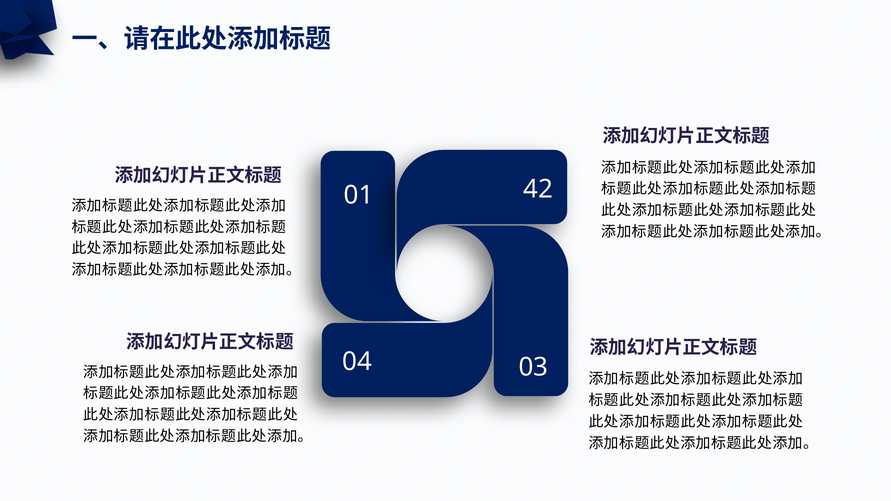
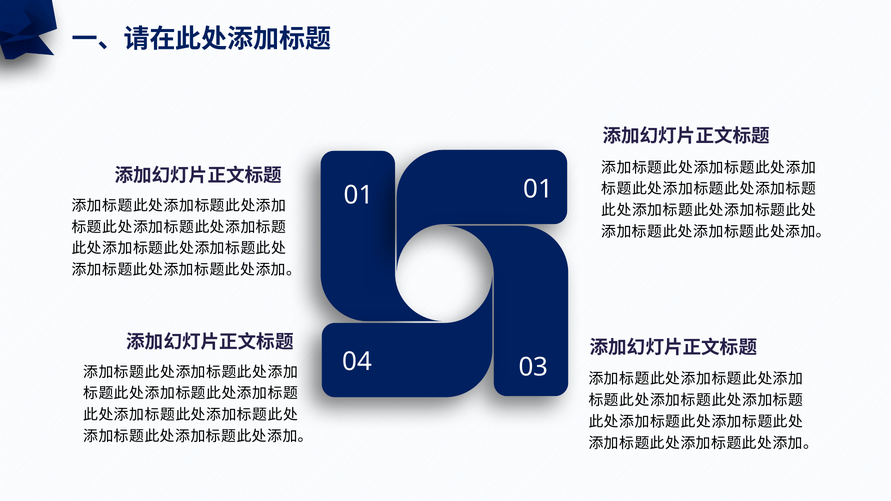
42: 42 -> 01 (538, 189)
